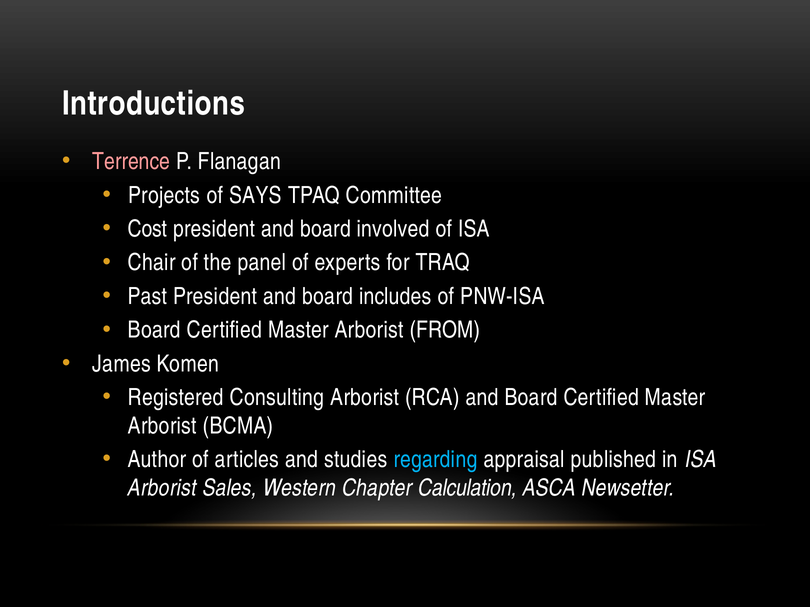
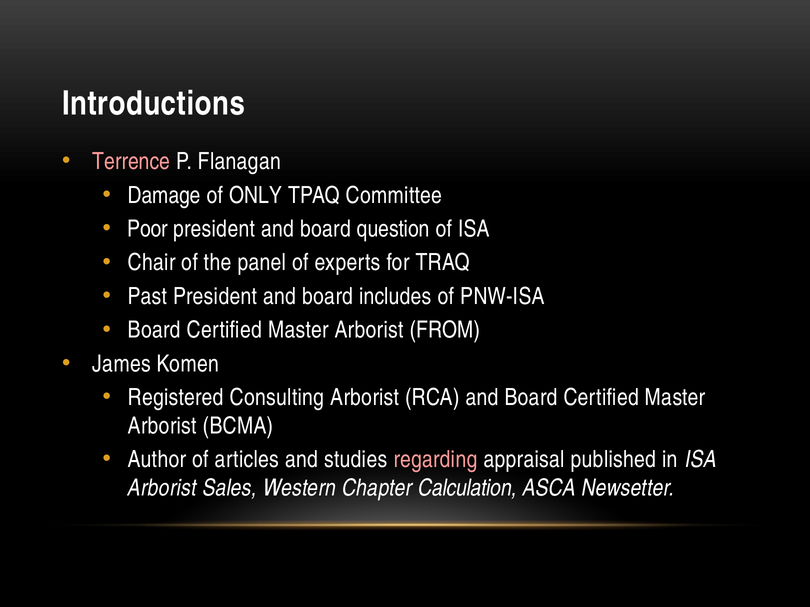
Projects: Projects -> Damage (164, 195)
SAYS: SAYS -> ONLY (256, 195)
Cost: Cost -> Poor (148, 229)
involved: involved -> question (393, 229)
regarding colour: light blue -> pink (435, 460)
